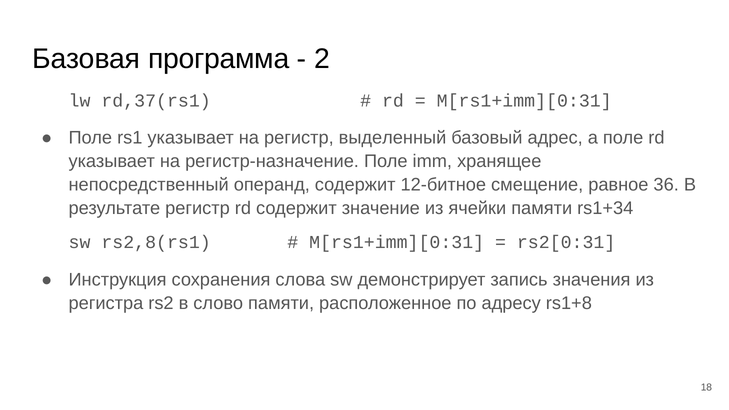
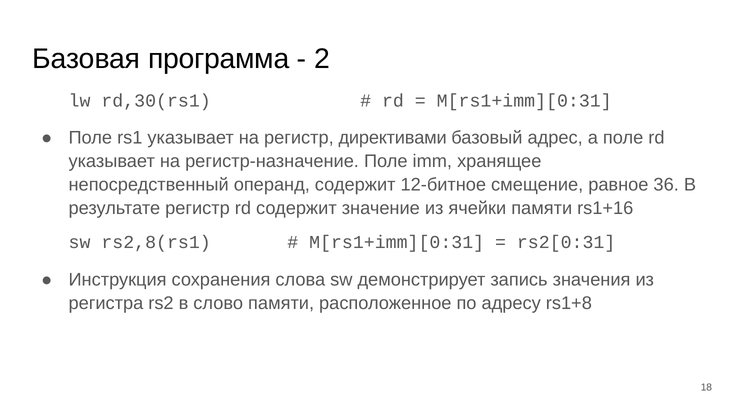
rd,37(rs1: rd,37(rs1 -> rd,30(rs1 (156, 101)
выделенный: выделенный -> директивами (393, 138)
rs1+34: rs1+34 -> rs1+16 (605, 208)
